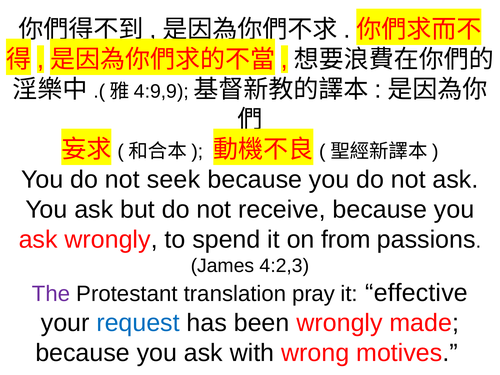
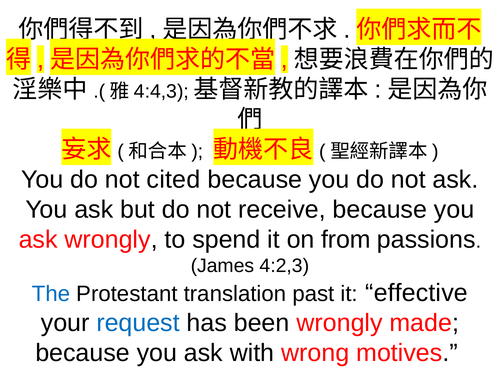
4:9,9: 4:9,9 -> 4:4,3 (161, 91)
seek: seek -> cited (173, 180)
The colour: purple -> blue (51, 294)
pray: pray -> past (313, 294)
